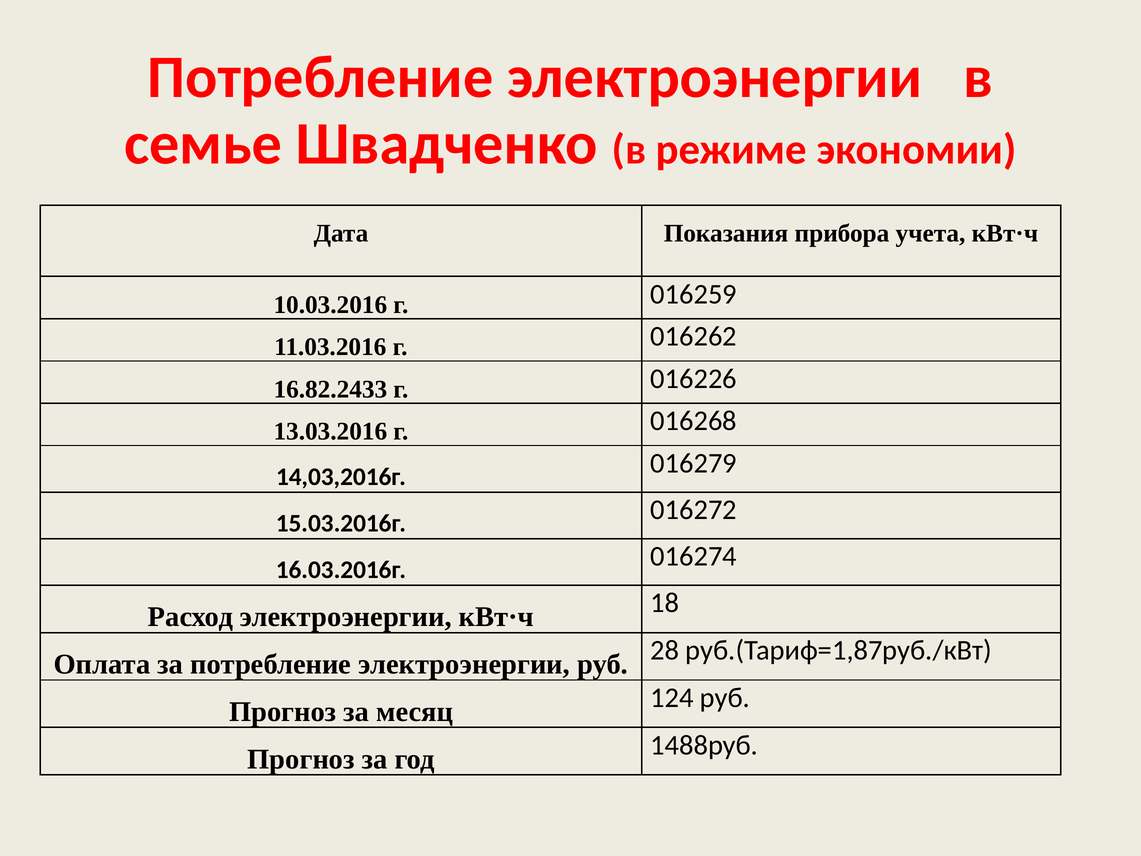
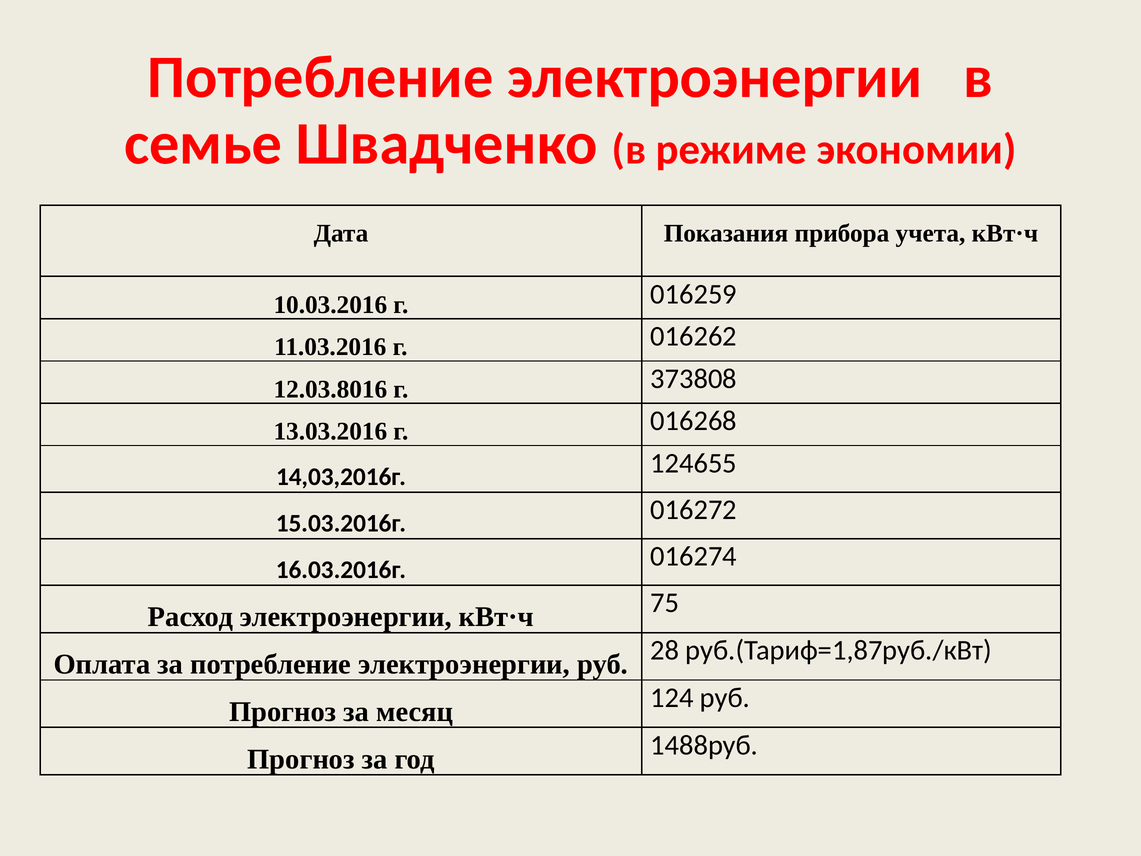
16.82.2433: 16.82.2433 -> 12.03.8016 (330, 389)
016226: 016226 -> 373808 (694, 379)
016279: 016279 -> 124655 (694, 463)
18: 18 -> 75 (665, 603)
